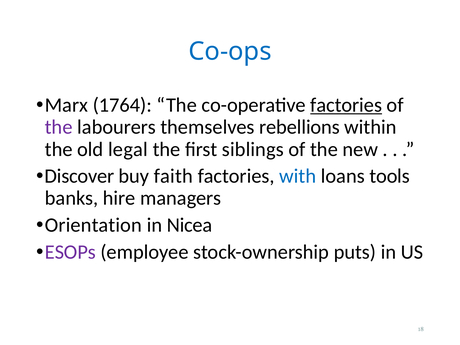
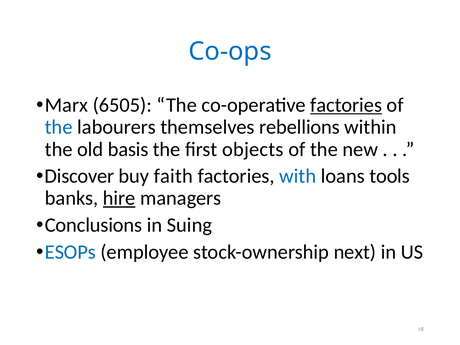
1764: 1764 -> 6505 (122, 105)
the colour: purple -> blue (59, 127)
legal: legal -> basis (128, 149)
siblings: siblings -> objects (253, 149)
hire underline: none -> present (119, 198)
Orientation: Orientation -> Conclusions (94, 225)
Nicea: Nicea -> Suing (189, 225)
ESOPs colour: purple -> blue (70, 252)
puts: puts -> next (355, 252)
